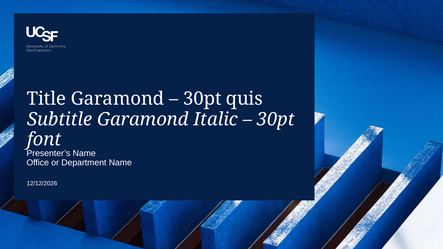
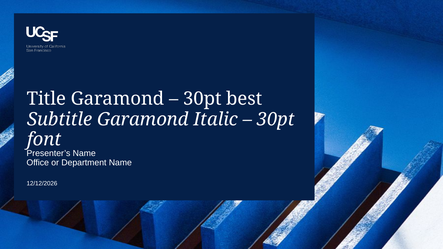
quis: quis -> best (244, 99)
